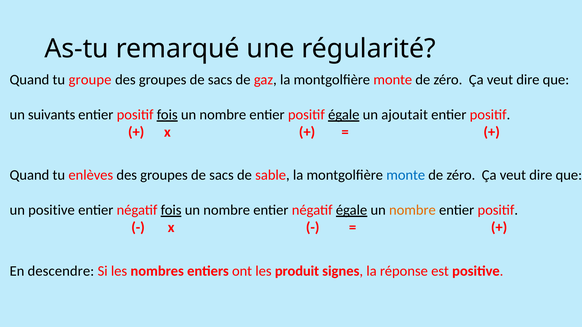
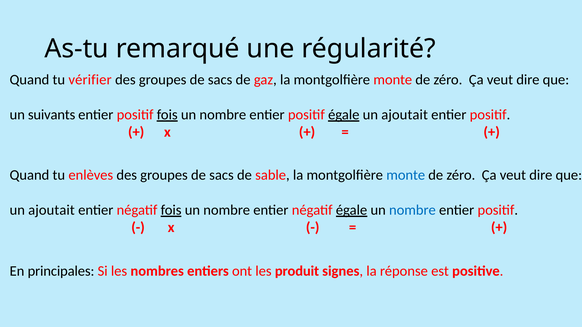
groupe: groupe -> vérifier (90, 80)
positive: positive -> ajoutait (51, 210)
nombre colour: orange -> blue (412, 210)
descendre: descendre -> principales (61, 271)
